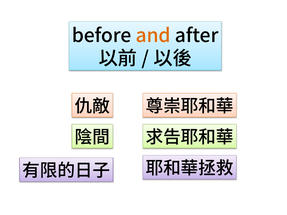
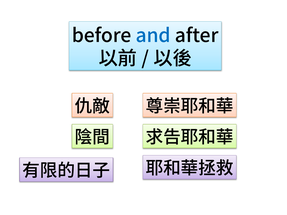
and colour: orange -> blue (153, 36)
